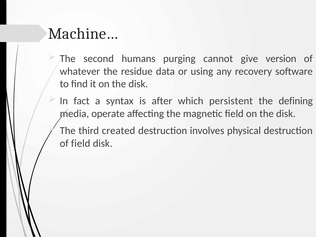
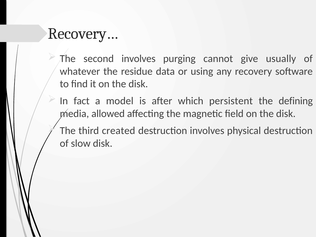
Machine…: Machine… -> Recovery… (83, 34)
second humans: humans -> involves (139, 59)
version: version -> usually (281, 59)
syntax: syntax -> model (120, 101)
operate: operate -> allowed (108, 114)
of field: field -> slow (81, 143)
